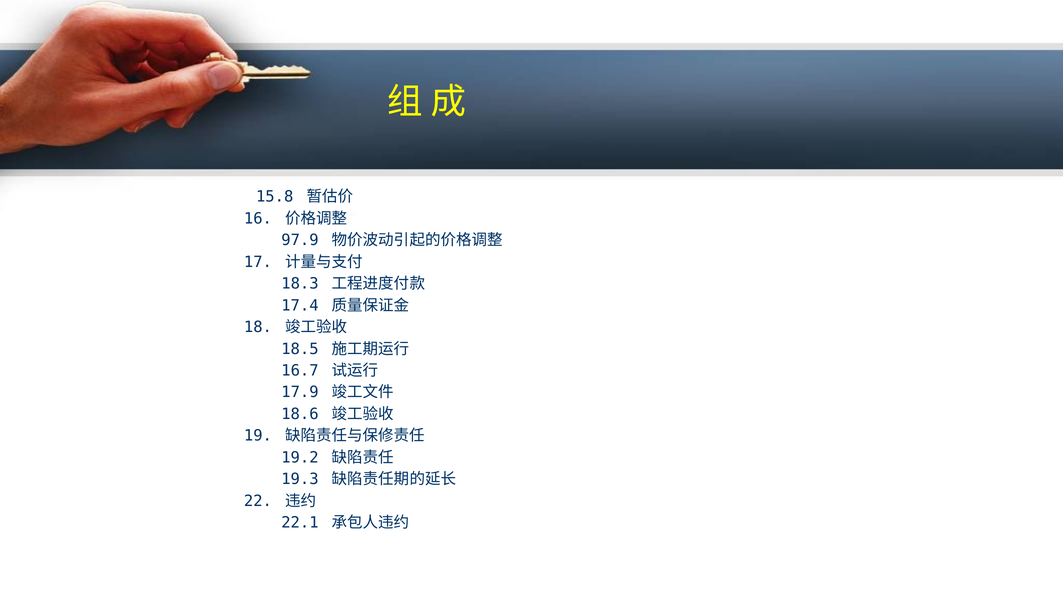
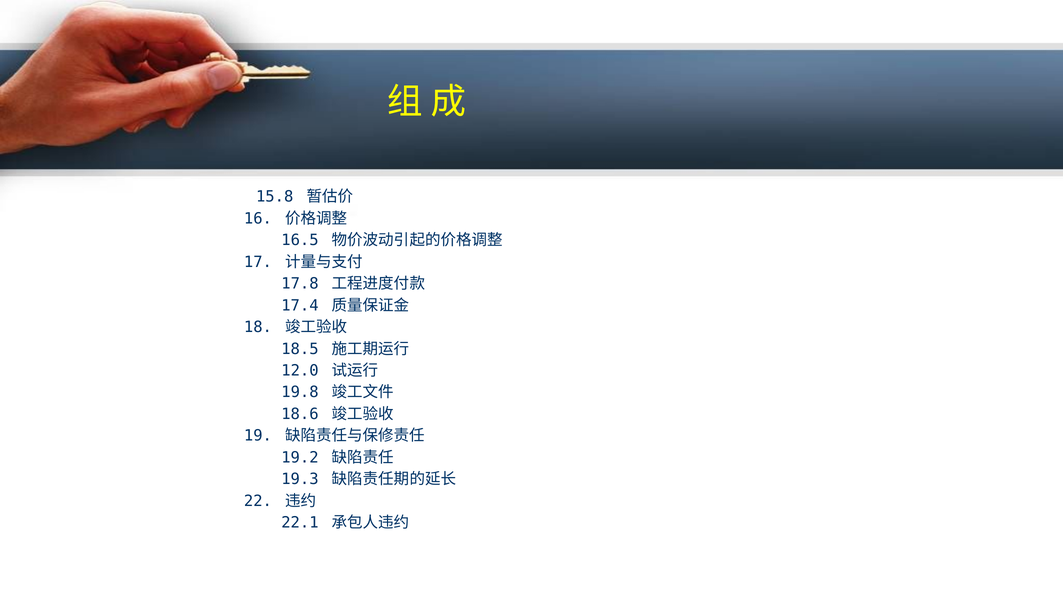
97.9: 97.9 -> 16.5 (300, 240)
18.3: 18.3 -> 17.8 (300, 284)
16.7: 16.7 -> 12.0 (300, 371)
17.9: 17.9 -> 19.8 (300, 392)
